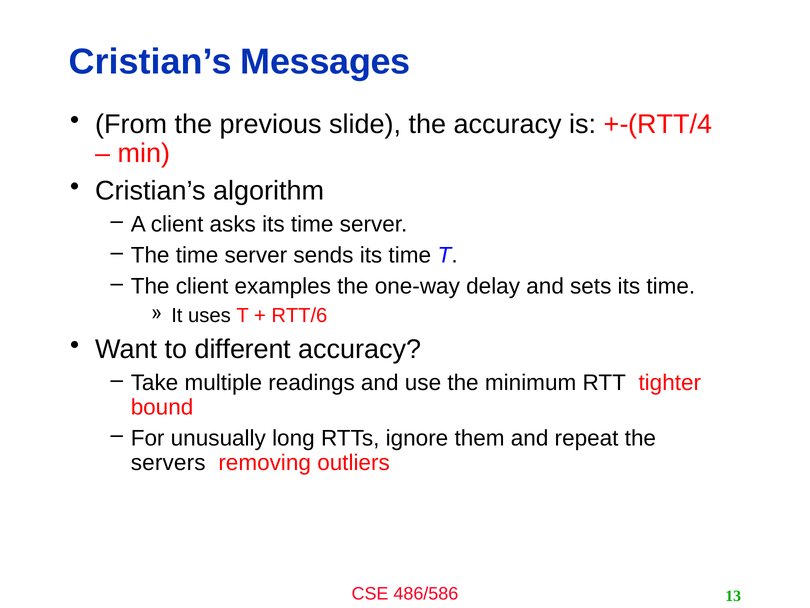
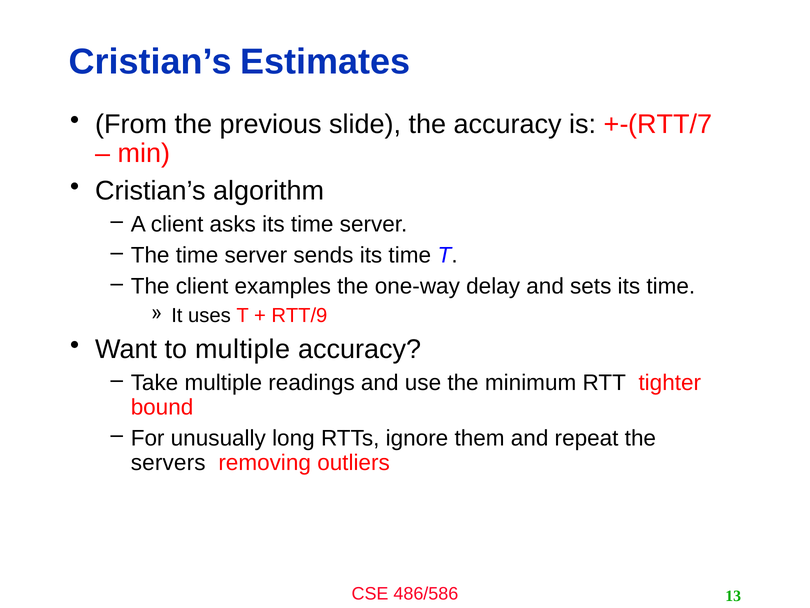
Messages: Messages -> Estimates (325, 62)
+-(RTT/4: +-(RTT/4 -> +-(RTT/7 (658, 124)
RTT/6: RTT/6 -> RTT/9 (299, 315)
to different: different -> multiple (243, 349)
